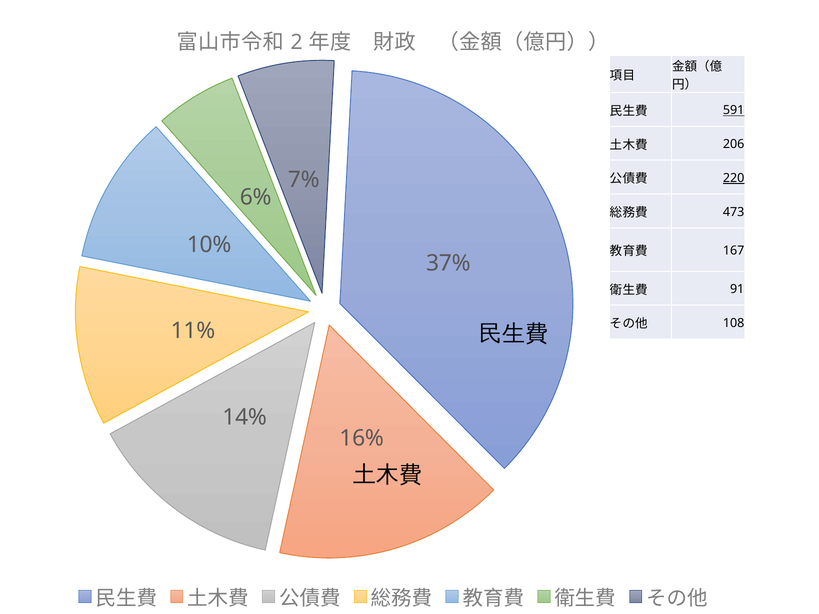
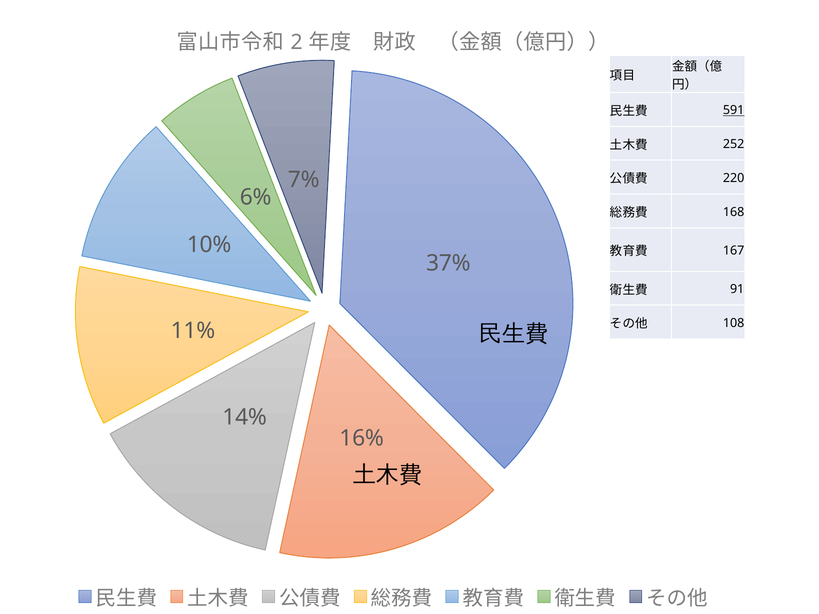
206: 206 -> 252 (734, 144)
220 underline: present -> none (734, 178)
473: 473 -> 168 (734, 212)
